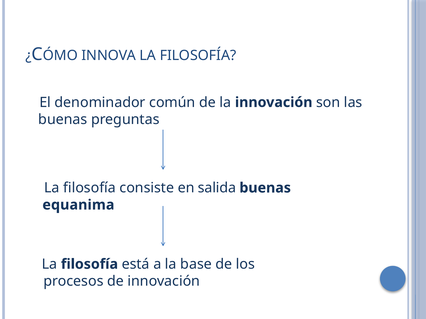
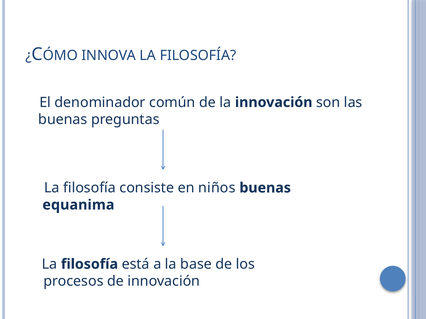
salida: salida -> niños (217, 188)
